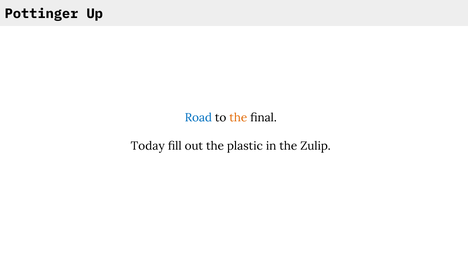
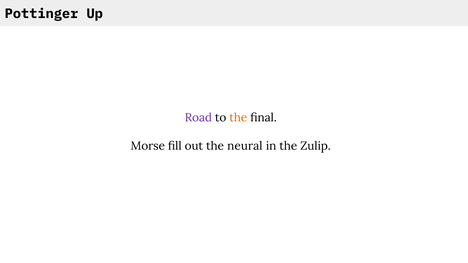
Road colour: blue -> purple (198, 118)
Today: Today -> Morse (148, 146)
plastic: plastic -> neural (245, 146)
